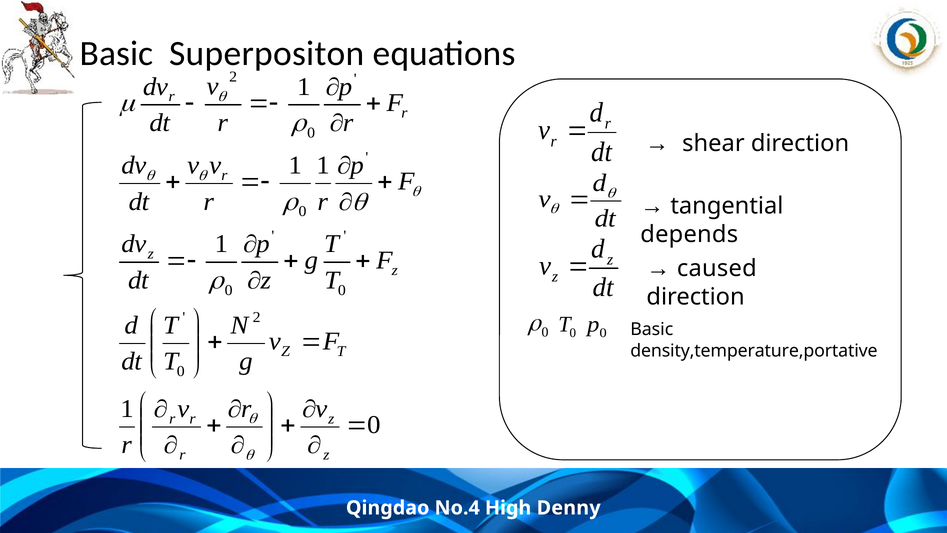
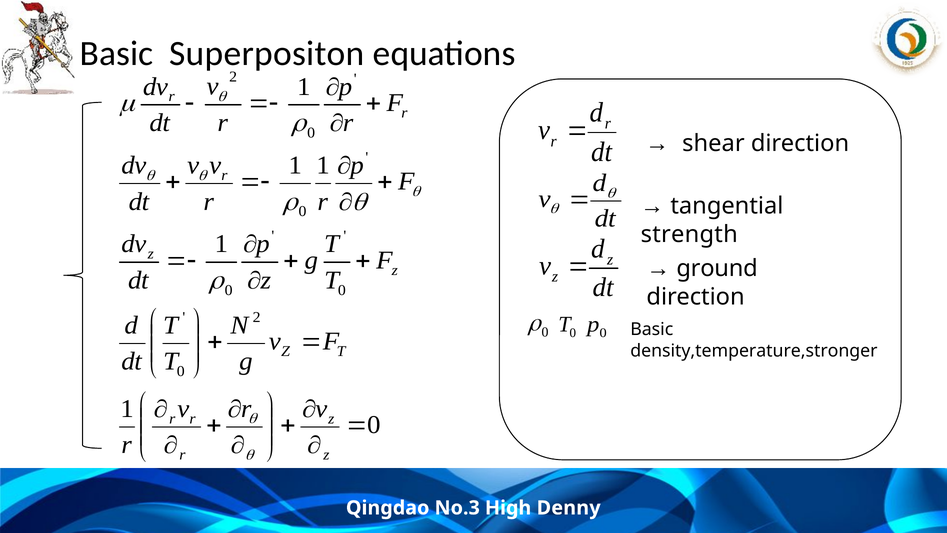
depends: depends -> strength (689, 234)
caused: caused -> ground (717, 268)
density,temperature,portative: density,temperature,portative -> density,temperature,stronger (754, 351)
No.4: No.4 -> No.3 (457, 508)
